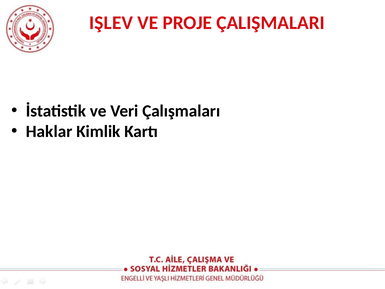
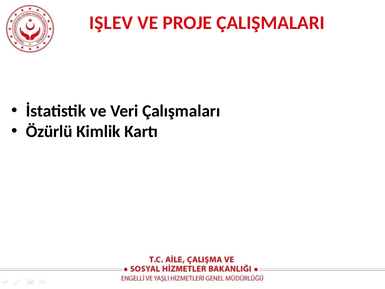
Haklar: Haklar -> Özürlü (49, 131)
